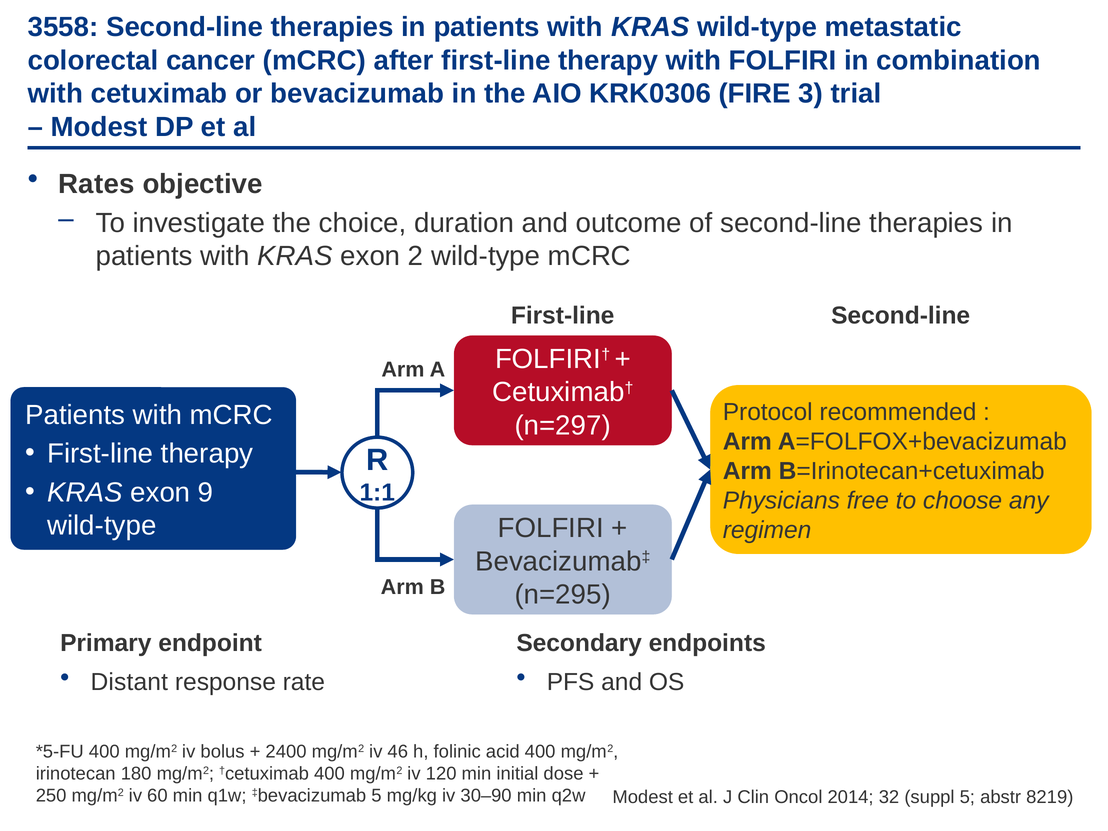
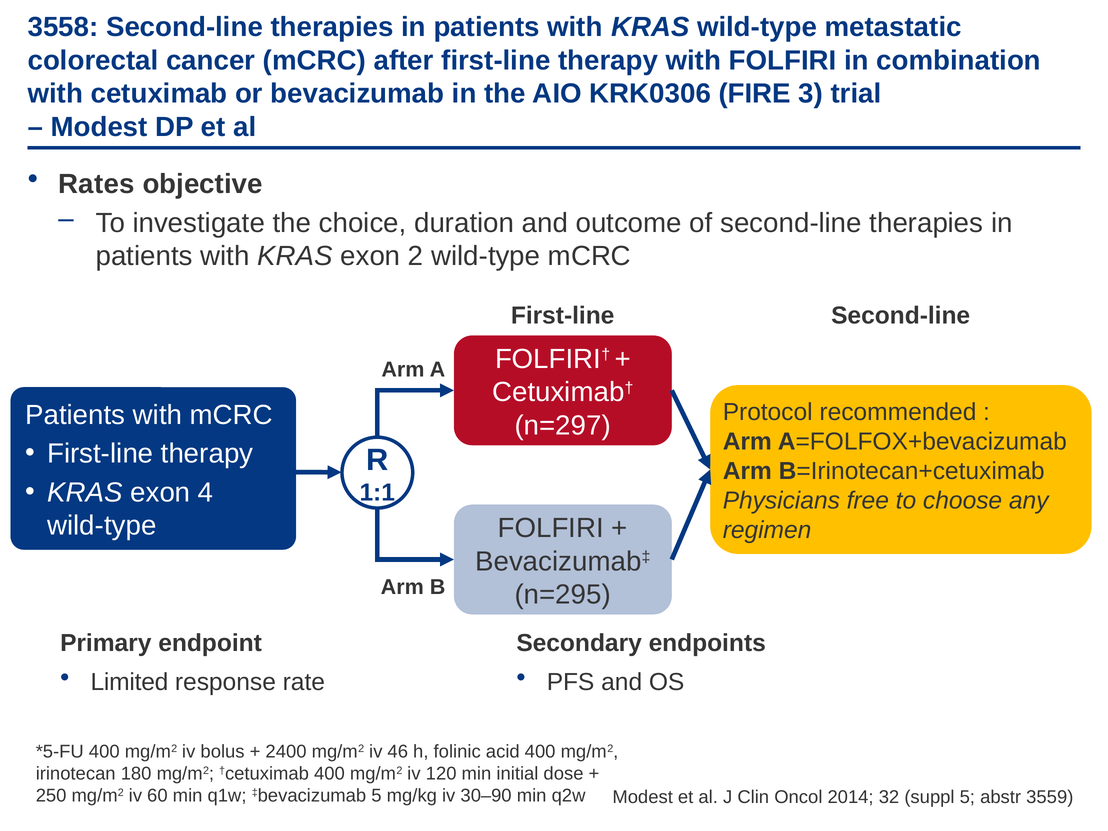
9: 9 -> 4 (206, 493)
Distant: Distant -> Limited (129, 682)
8219: 8219 -> 3559 (1050, 797)
